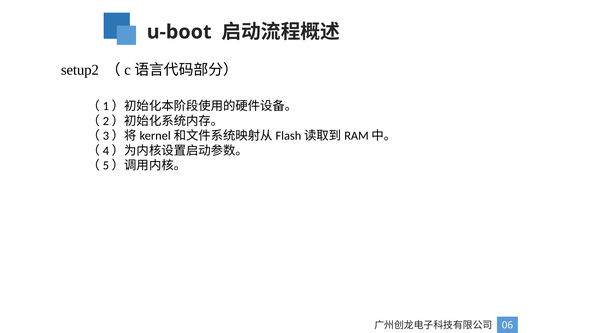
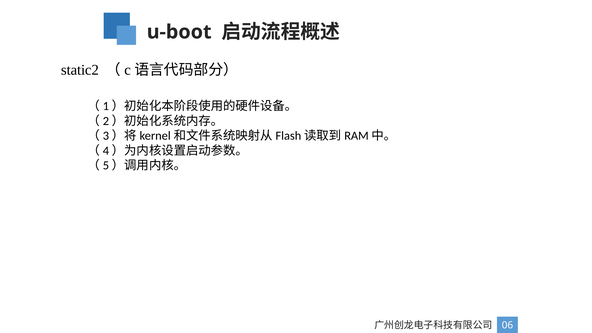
setup2: setup2 -> static2 (80, 70)
